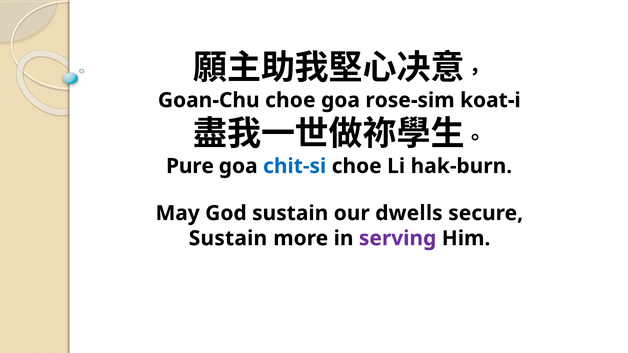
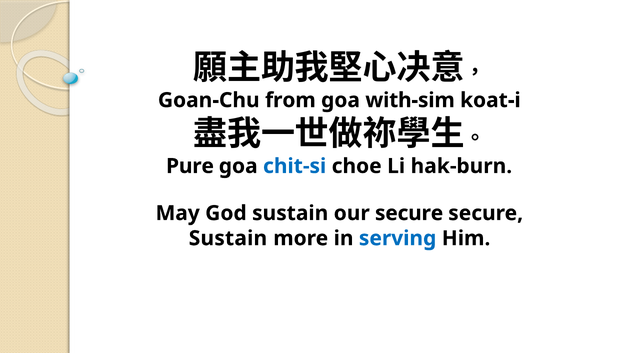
Goan-Chu choe: choe -> from (290, 100)
rose-sim: rose-sim -> with-sim (410, 100)
our dwells: dwells -> secure (409, 213)
serving colour: purple -> blue (398, 238)
